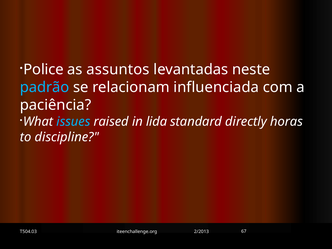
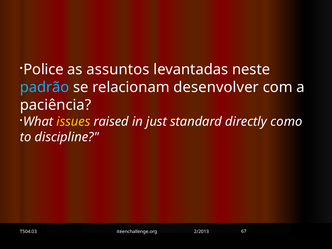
influenciada: influenciada -> desenvolver (216, 87)
issues colour: light blue -> yellow (73, 122)
lida: lida -> just (157, 122)
horas: horas -> como (286, 122)
